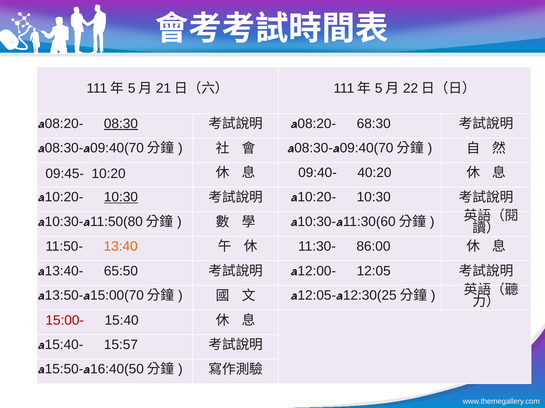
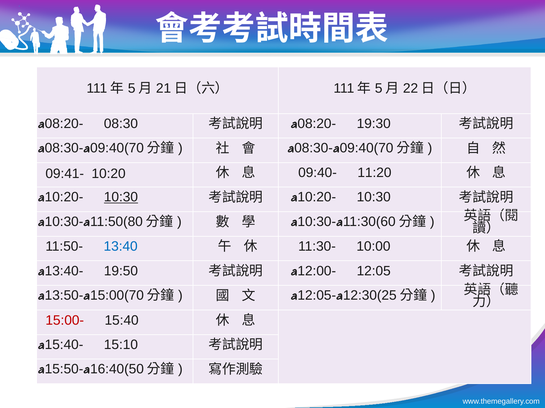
08:30 underline: present -> none (121, 124)
68:30: 68:30 -> 19:30 (374, 124)
09:45-: 09:45- -> 09:41- (65, 174)
40:20: 40:20 -> 11:20 (374, 173)
13:40 colour: orange -> blue (121, 247)
86:00: 86:00 -> 10:00 (373, 247)
65:50: 65:50 -> 19:50 (121, 271)
15:57: 15:57 -> 15:10 (121, 345)
